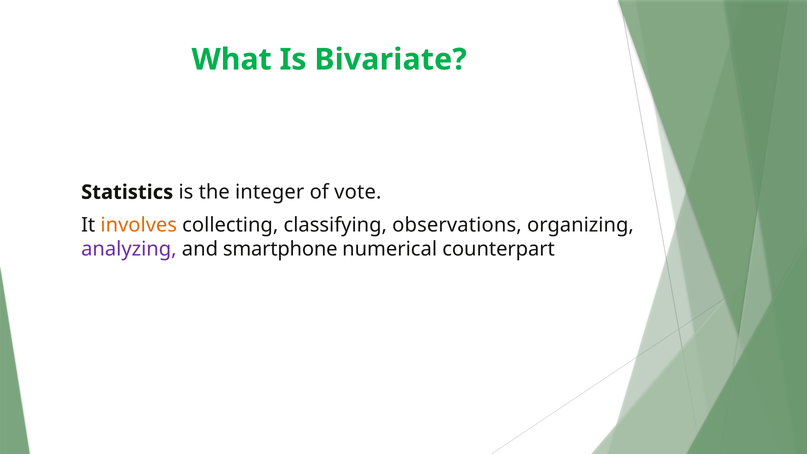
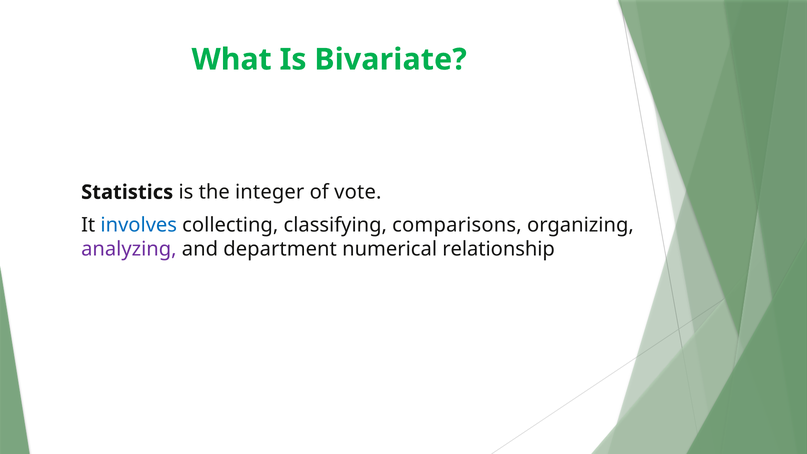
involves colour: orange -> blue (139, 225)
observations: observations -> comparisons (457, 225)
smartphone: smartphone -> department (280, 249)
counterpart: counterpart -> relationship (499, 249)
